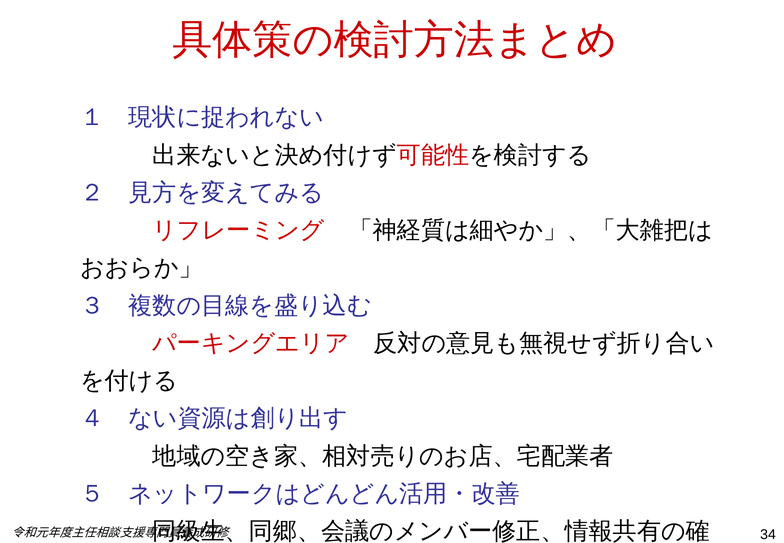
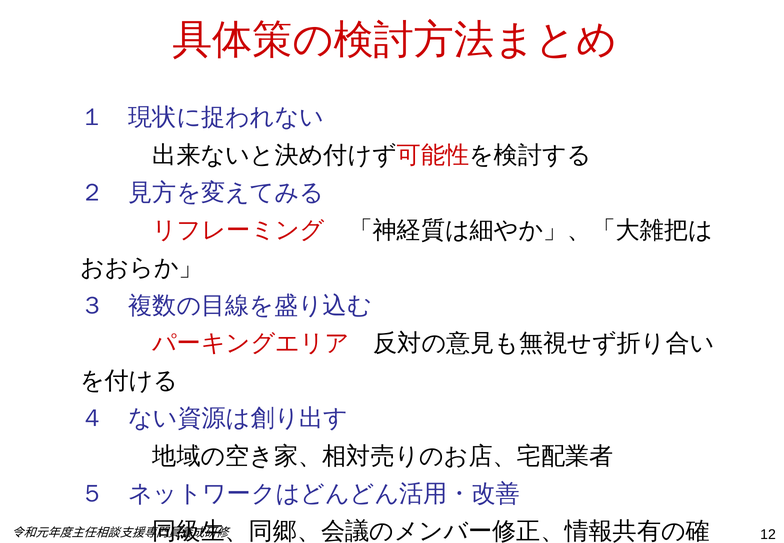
34: 34 -> 12 (768, 535)
